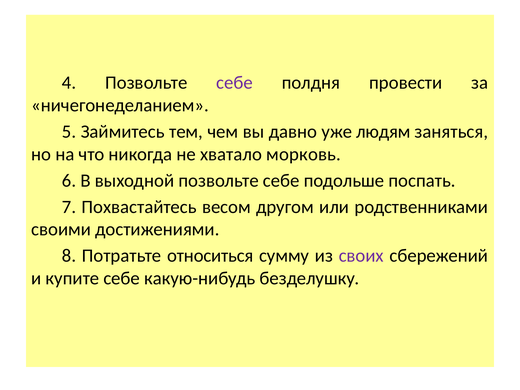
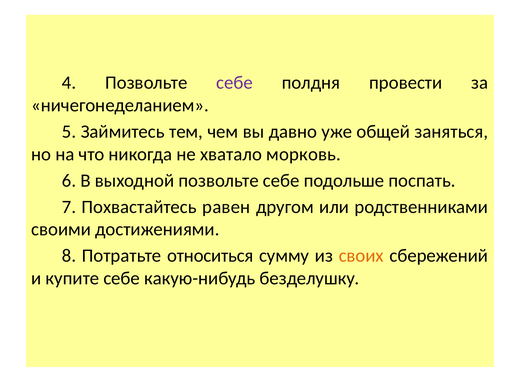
людям: людям -> общей (383, 132)
весом: весом -> равен (226, 207)
своих colour: purple -> orange (361, 256)
